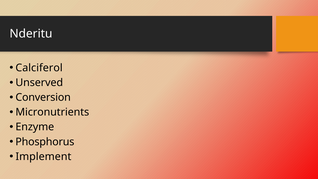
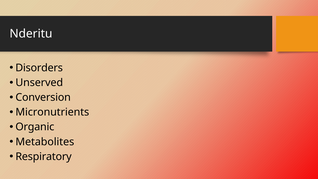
Calciferol: Calciferol -> Disorders (39, 68)
Enzyme: Enzyme -> Organic (35, 127)
Phosphorus: Phosphorus -> Metabolites (45, 142)
Implement: Implement -> Respiratory (44, 156)
